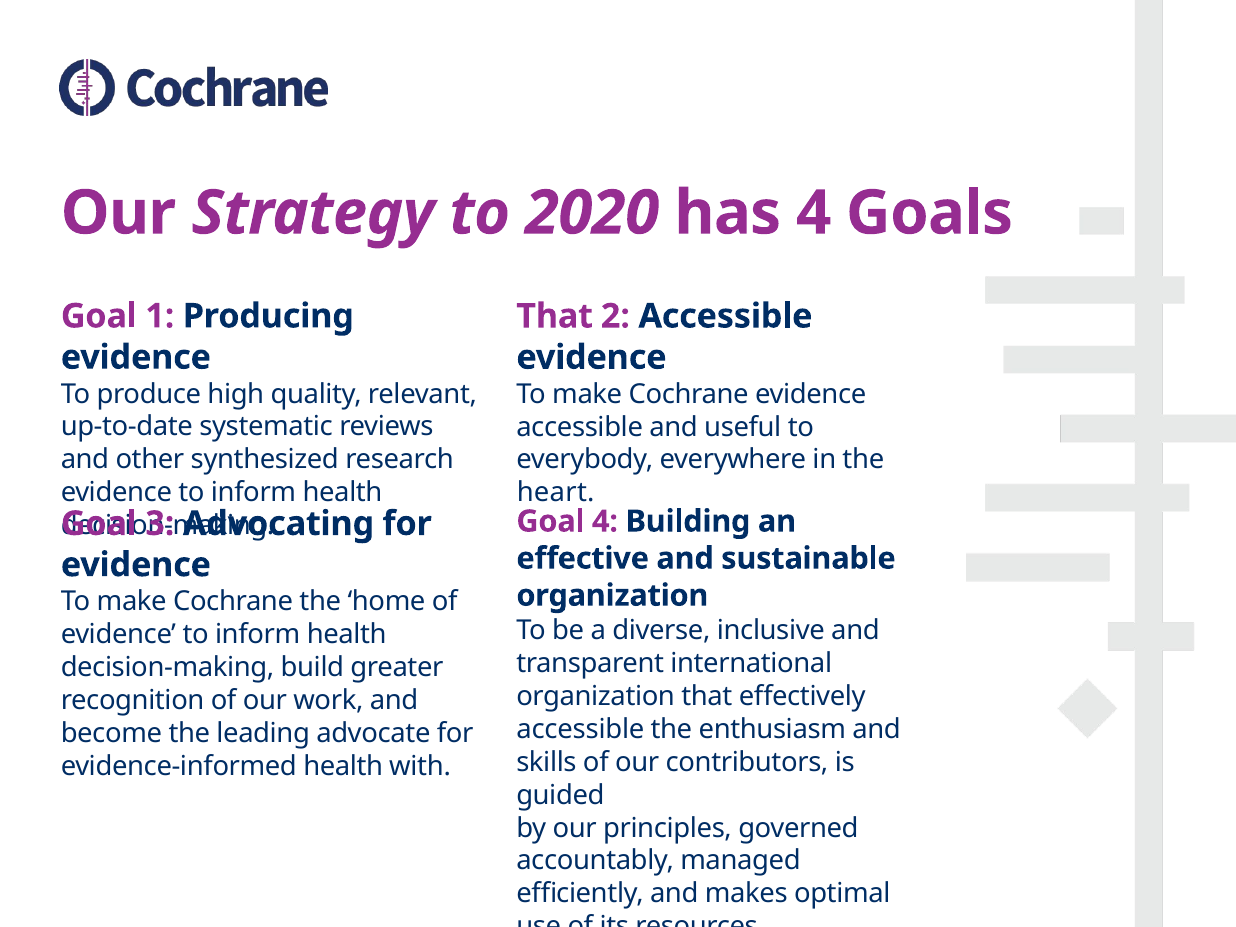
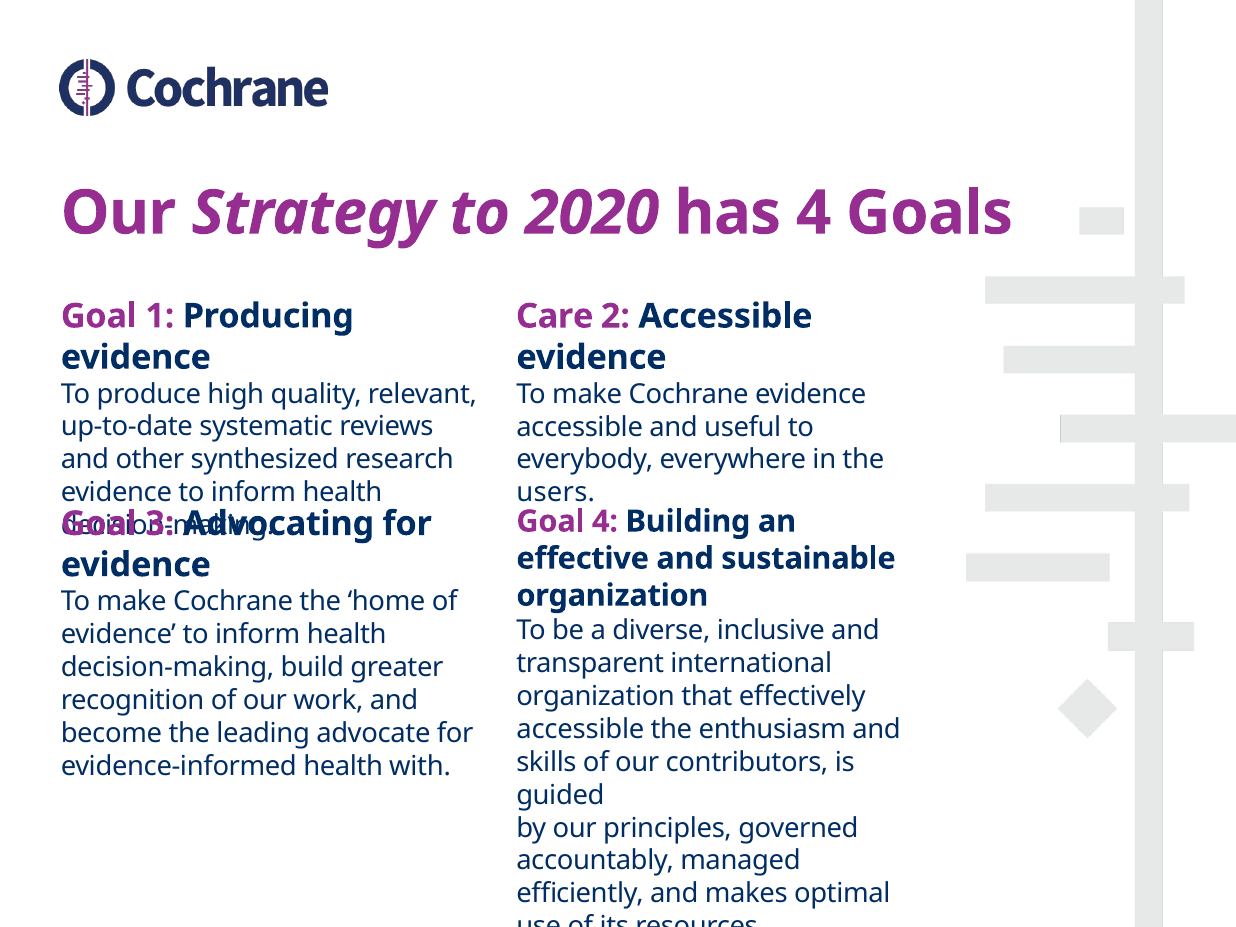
That: That -> Care (555, 316)
heart: heart -> users (556, 493)
